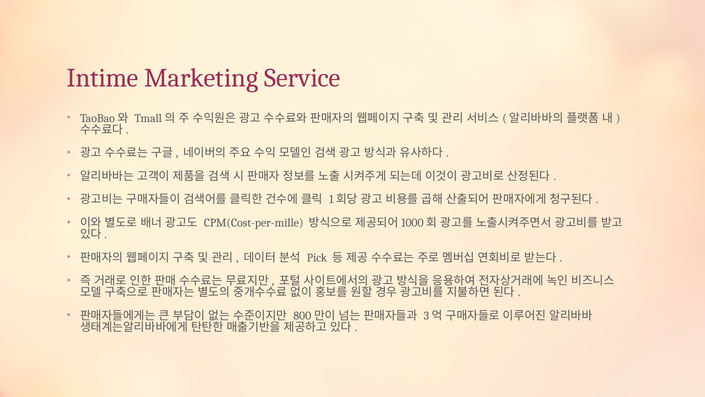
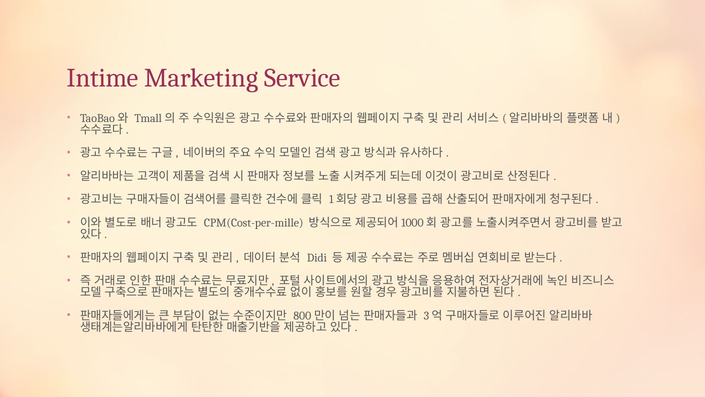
Pick: Pick -> Didi (317, 257)
